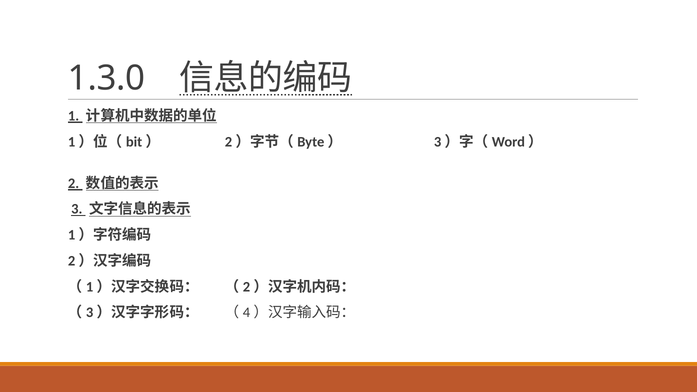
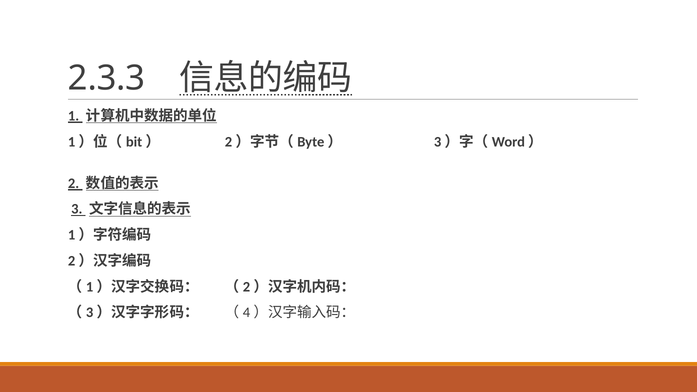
1.3.0: 1.3.0 -> 2.3.3 (107, 78)
